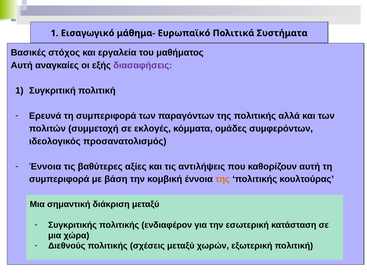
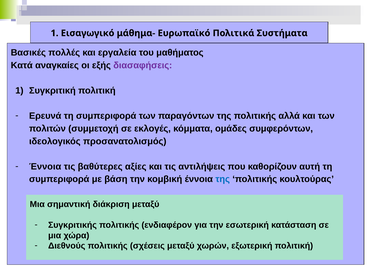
στόχος: στόχος -> πολλές (64, 53)
Αυτή: Αυτή -> Κατά (22, 65)
της colour: orange -> blue (223, 179)
